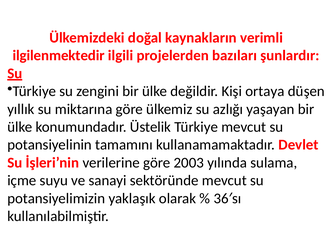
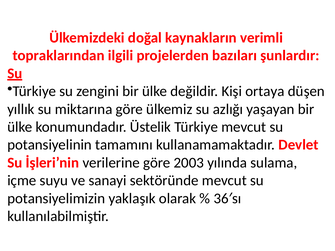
ilgilenmektedir: ilgilenmektedir -> topraklarından (59, 56)
